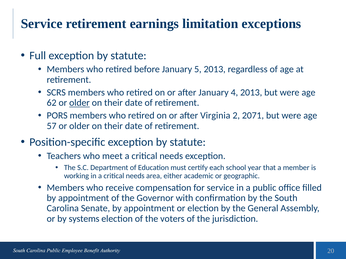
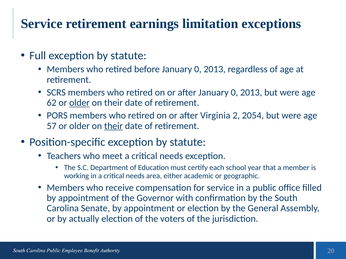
before January 5: 5 -> 0 (198, 69)
after January 4: 4 -> 0 (234, 93)
2071: 2071 -> 2054 (253, 116)
their underline: none -> present (113, 126)
systems: systems -> actually (84, 219)
